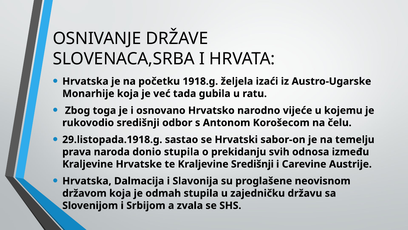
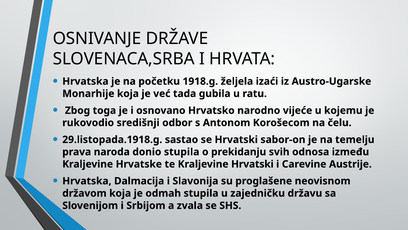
Kraljevine Središnji: Središnji -> Hrvatski (252, 164)
